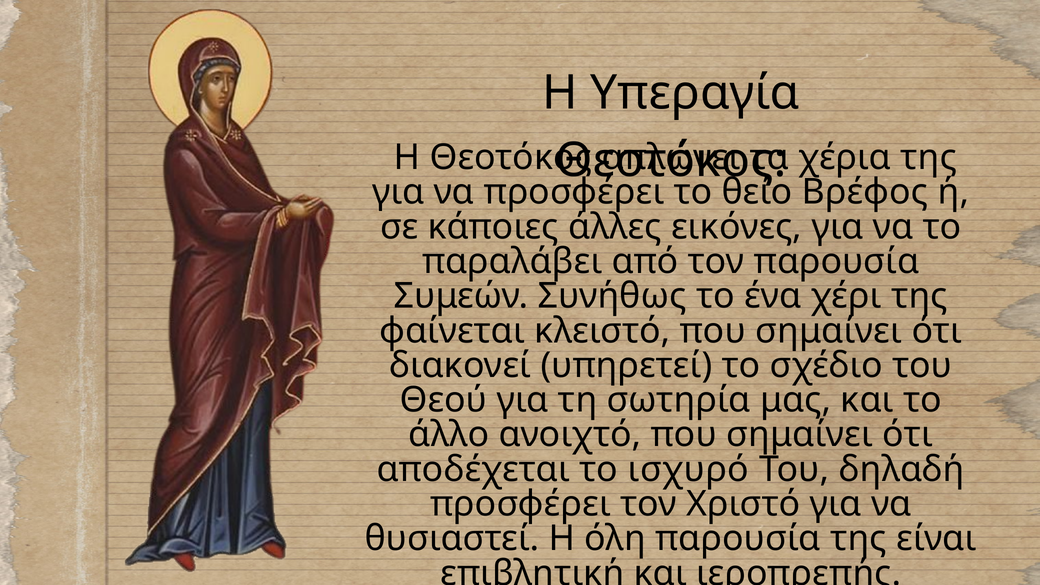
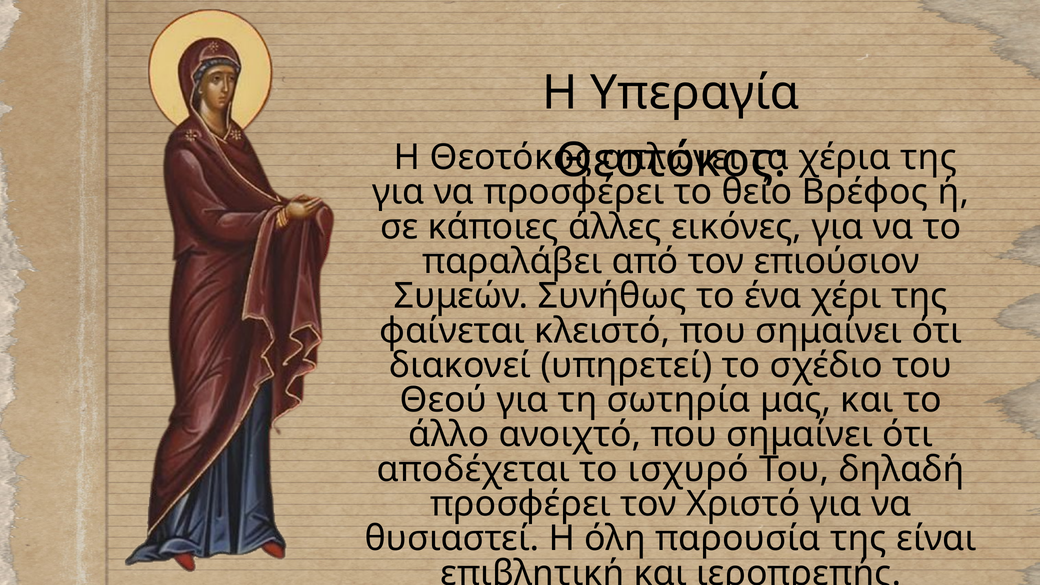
τον παρουσία: παρουσία -> επιούσιον (837, 261)
